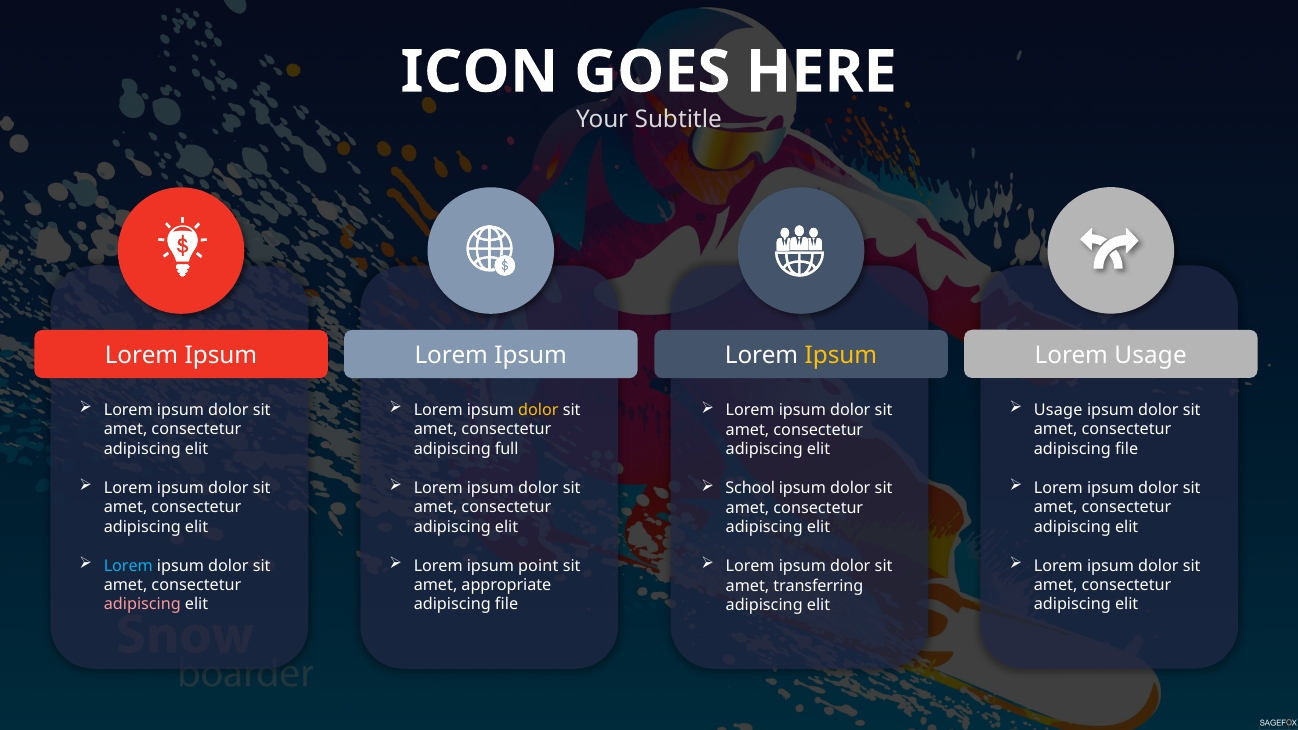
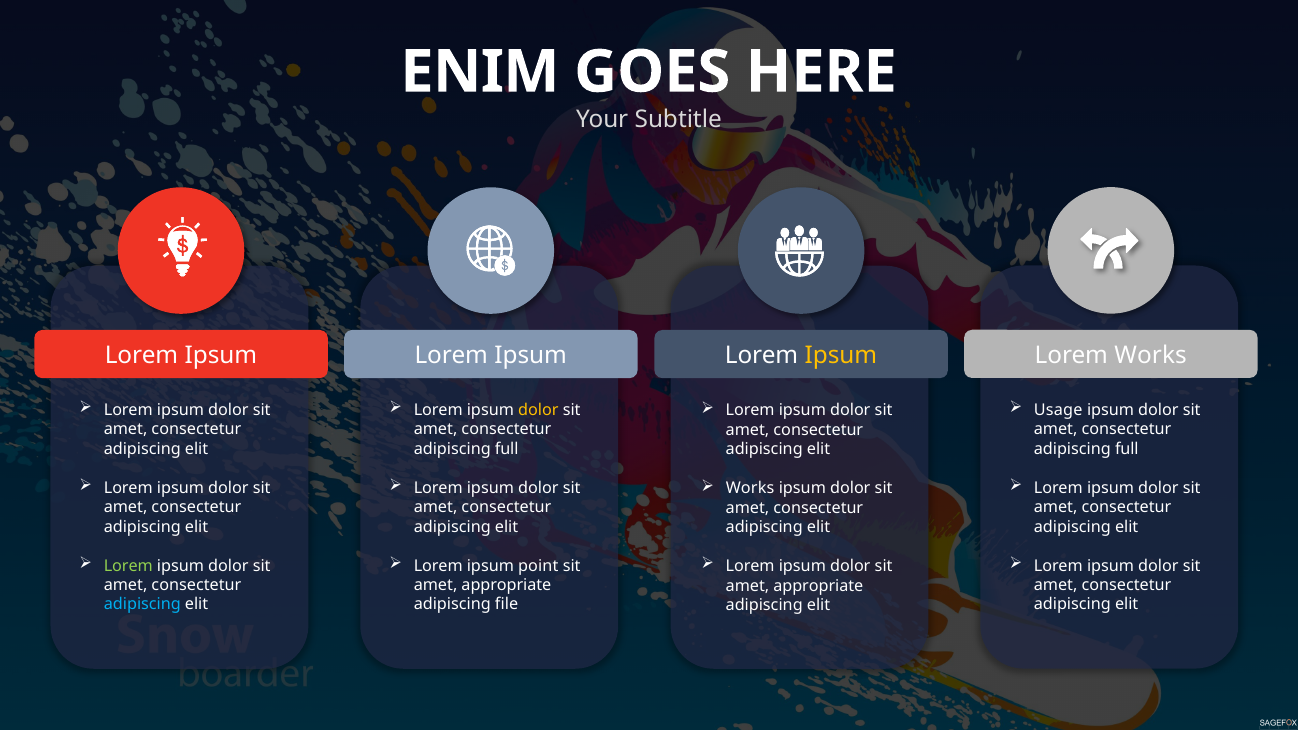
ICON: ICON -> ENIM (480, 72)
Lorem Usage: Usage -> Works (1151, 355)
file: file -> full (1127, 449)
School: School -> Works (750, 488)
Lorem colour: light blue -> light green (128, 566)
transferring: transferring -> appropriate (818, 586)
adipiscing colour: pink -> light blue (142, 605)
